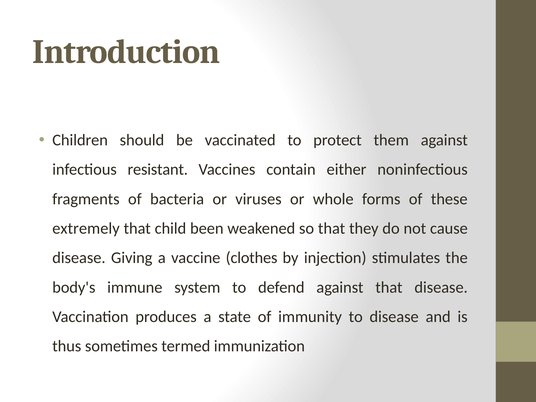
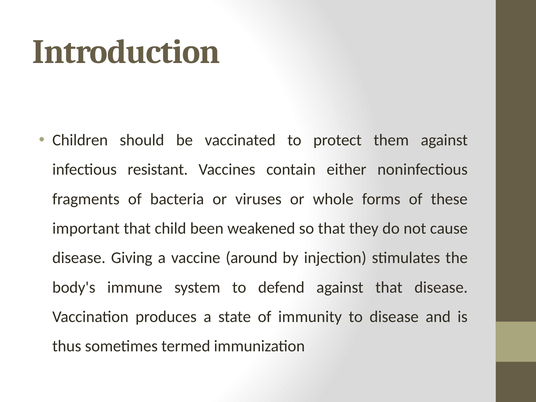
extremely: extremely -> important (86, 228)
clothes: clothes -> around (252, 258)
